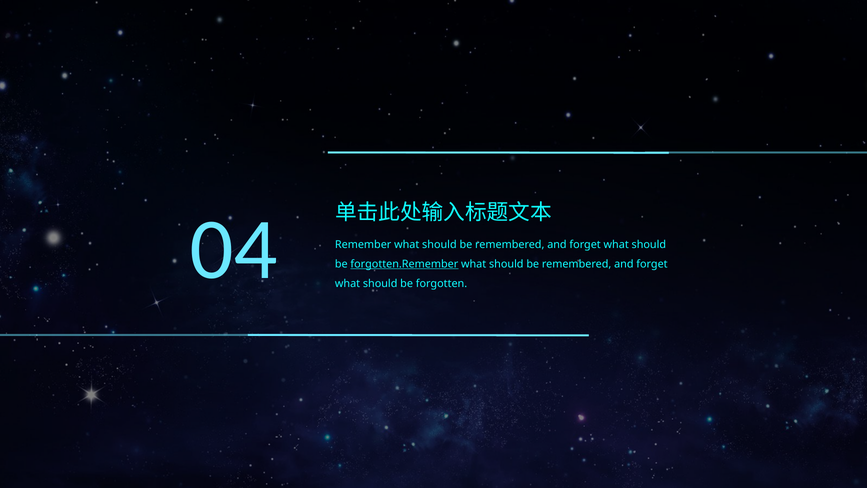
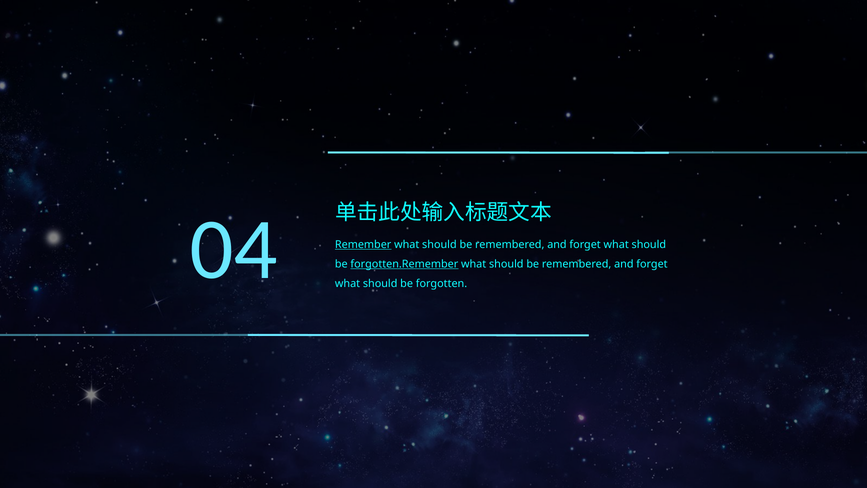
Remember underline: none -> present (363, 244)
